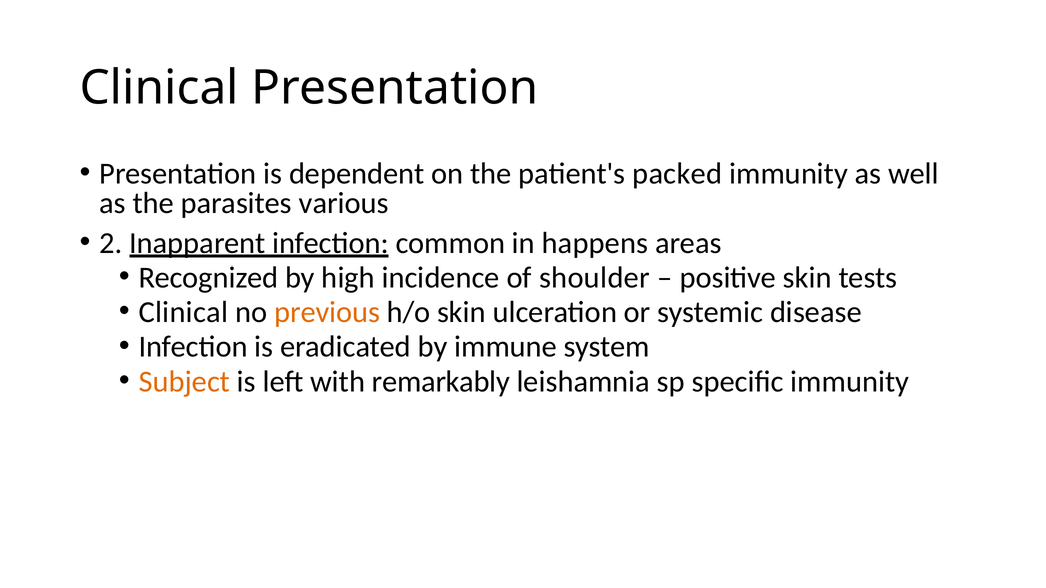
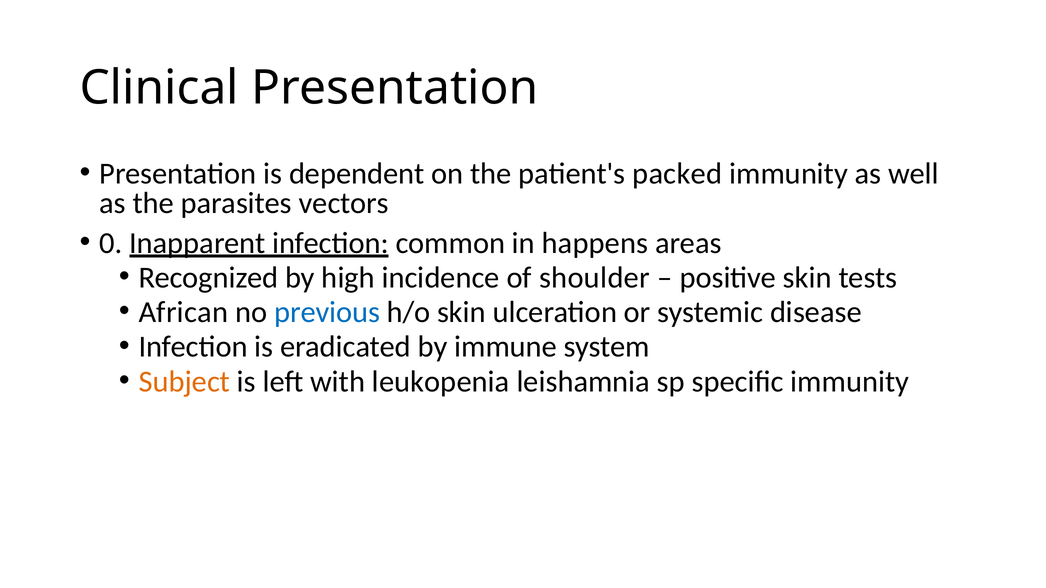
various: various -> vectors (344, 203)
2: 2 -> 0 (111, 243)
Clinical: Clinical -> African (183, 312)
previous colour: orange -> blue (327, 312)
remarkably: remarkably -> leukopenia (441, 382)
